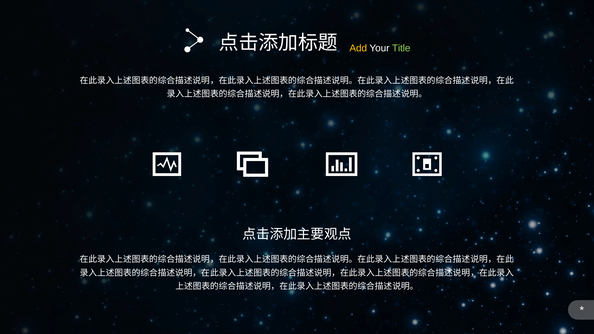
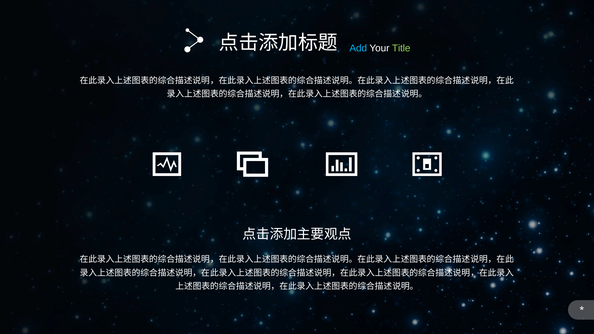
Add colour: yellow -> light blue (358, 48)
